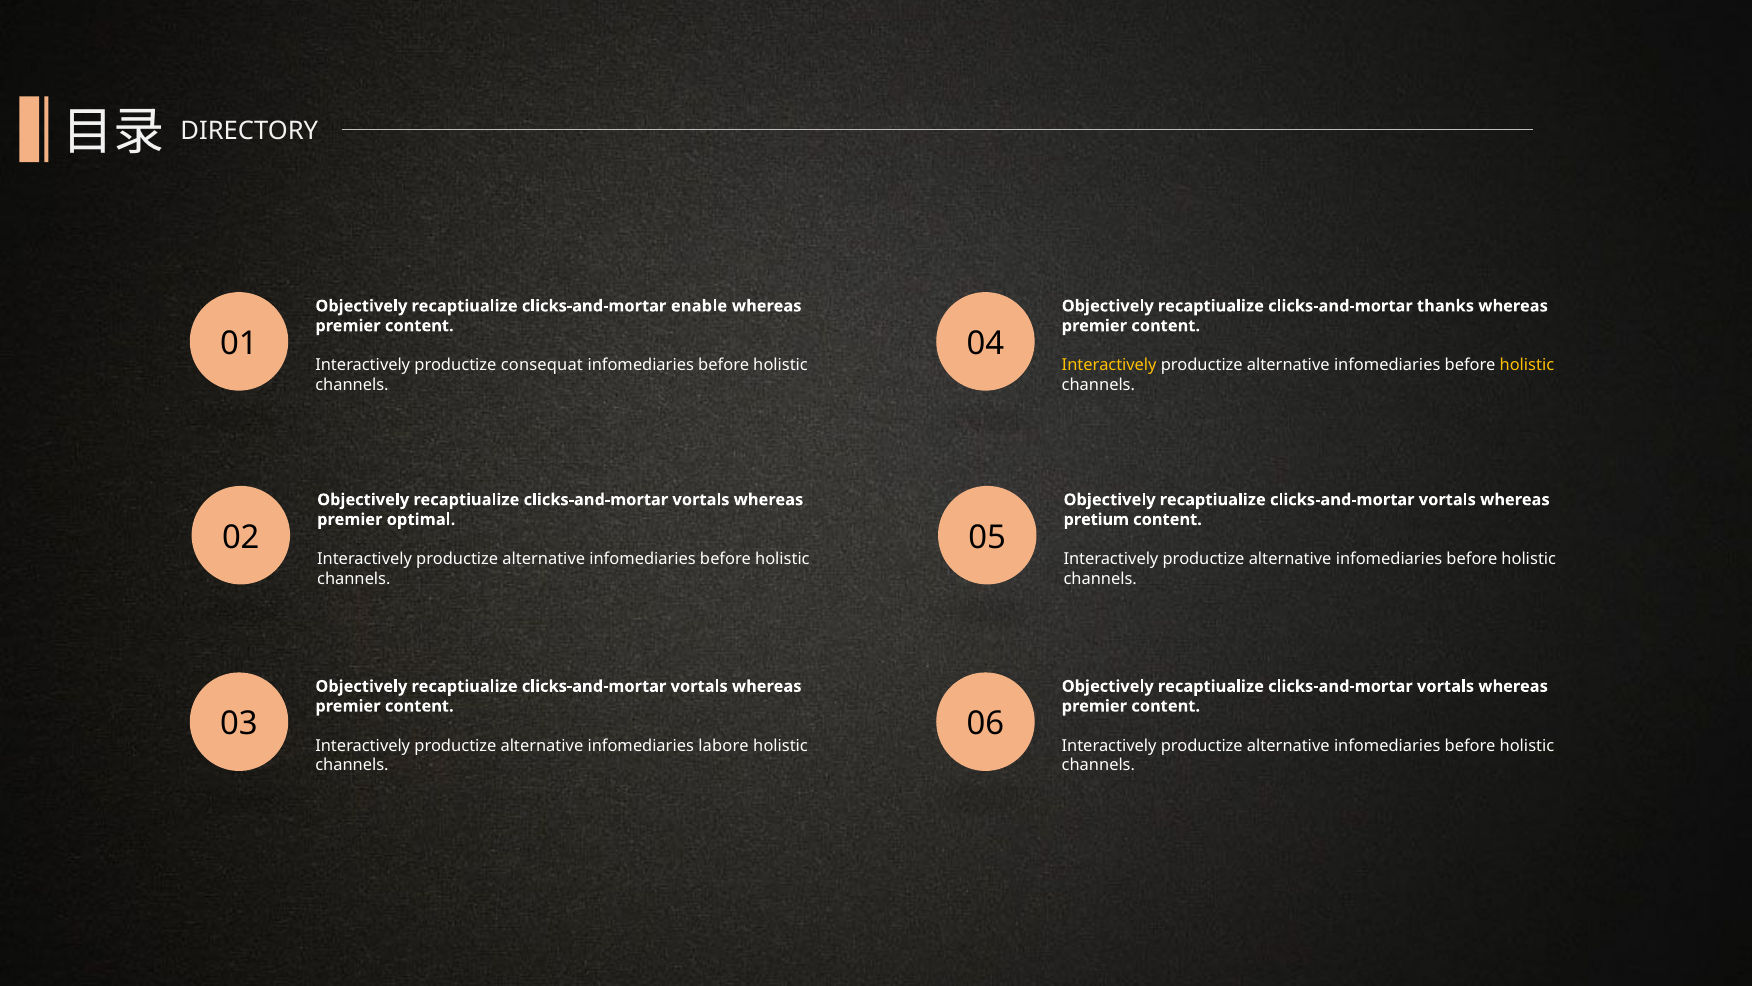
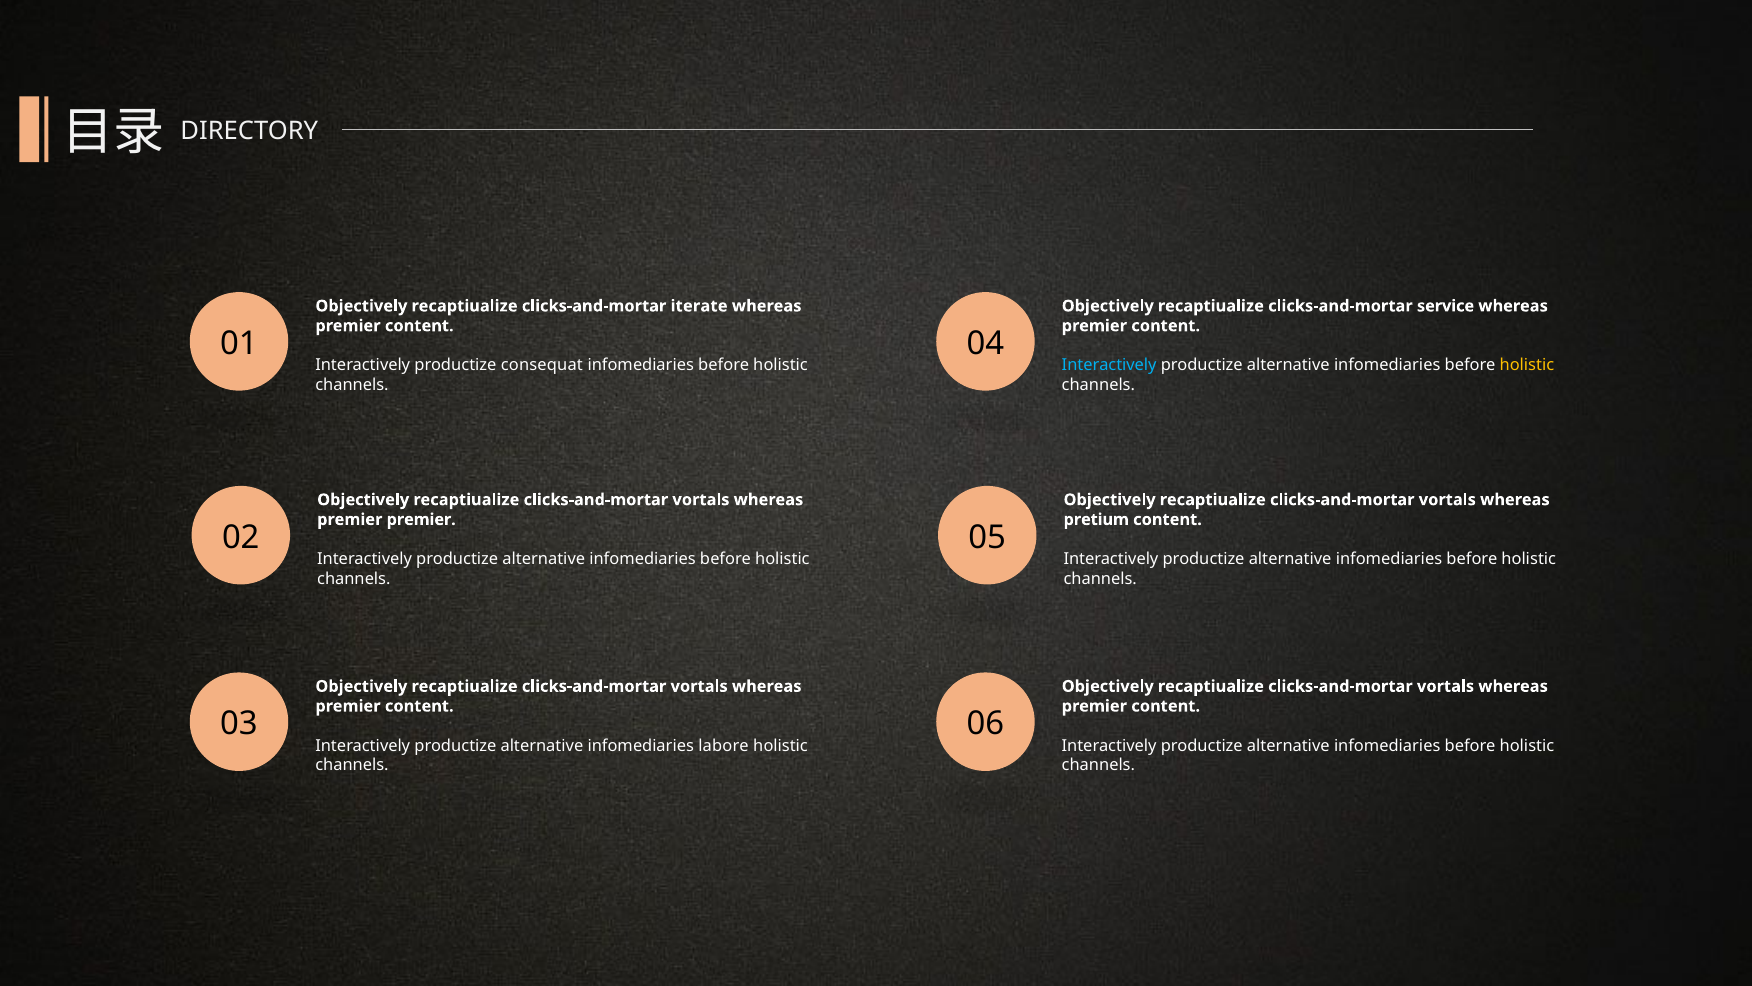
enable: enable -> iterate (699, 306)
thanks: thanks -> service (1446, 306)
Interactively colour: yellow -> light blue (1109, 365)
premier optimal: optimal -> premier (421, 519)
